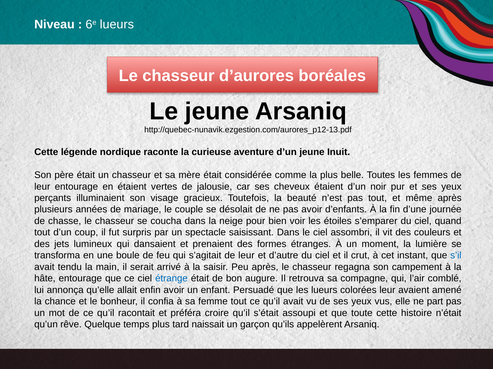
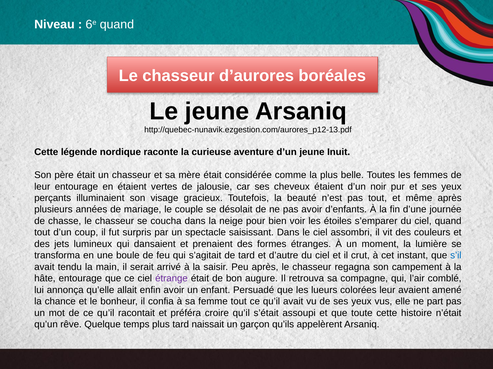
6e lueurs: lueurs -> quand (117, 24)
s’agitait de leur: leur -> tard (247, 256)
étrange colour: blue -> purple (171, 279)
